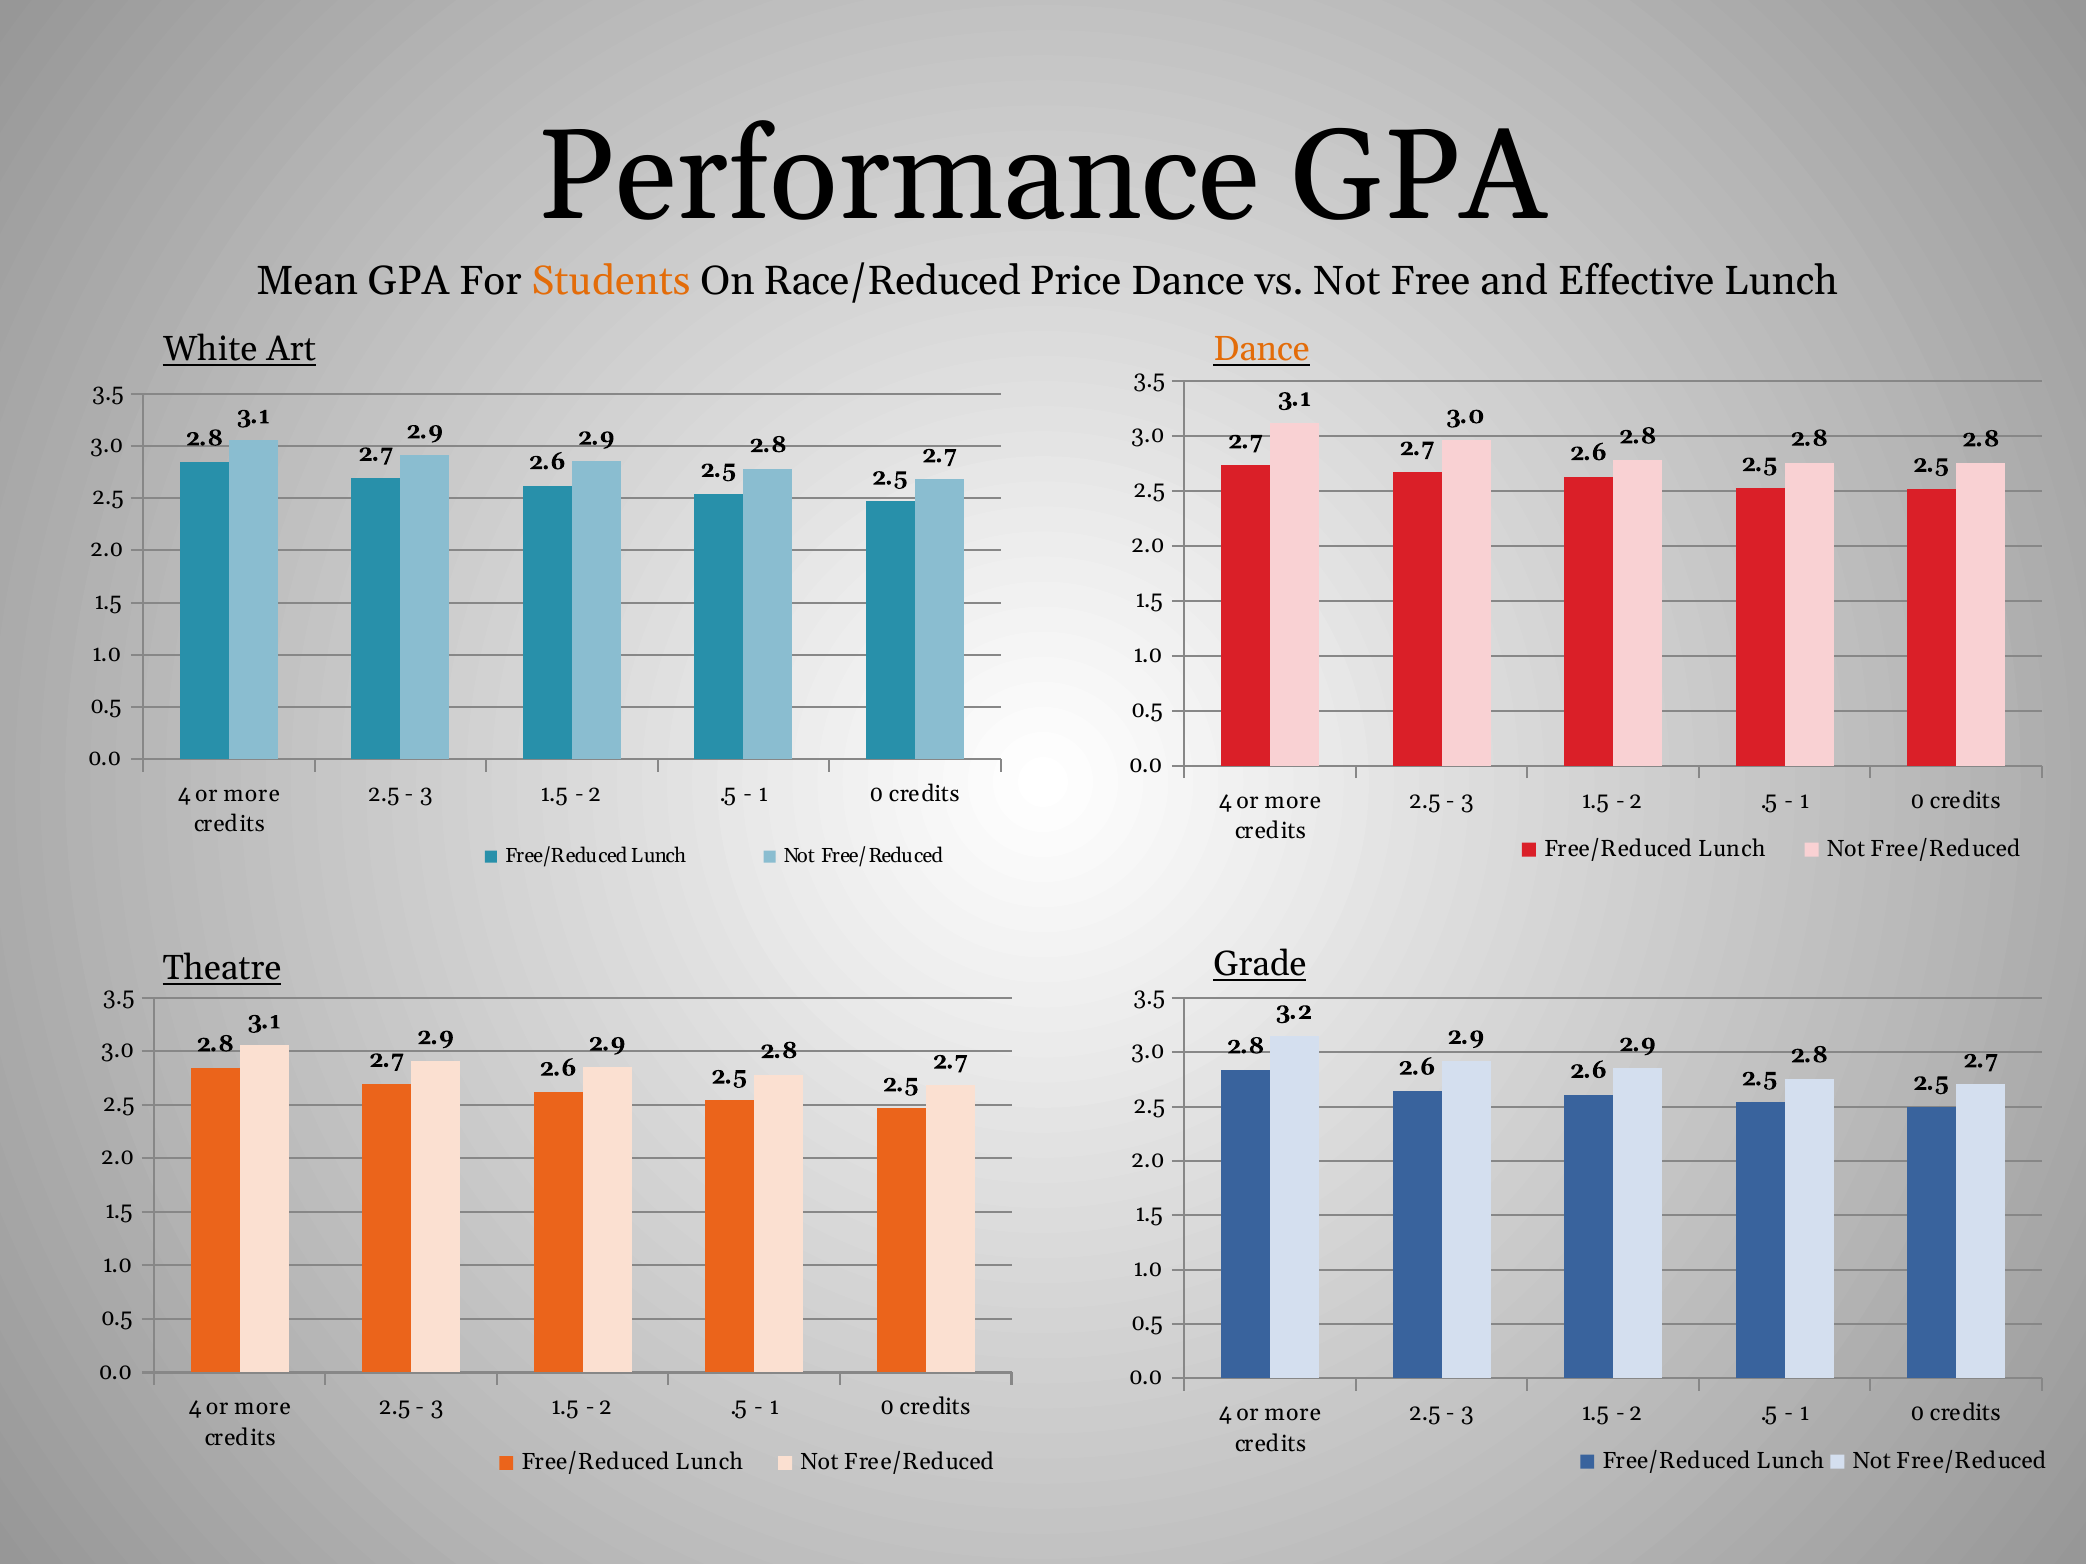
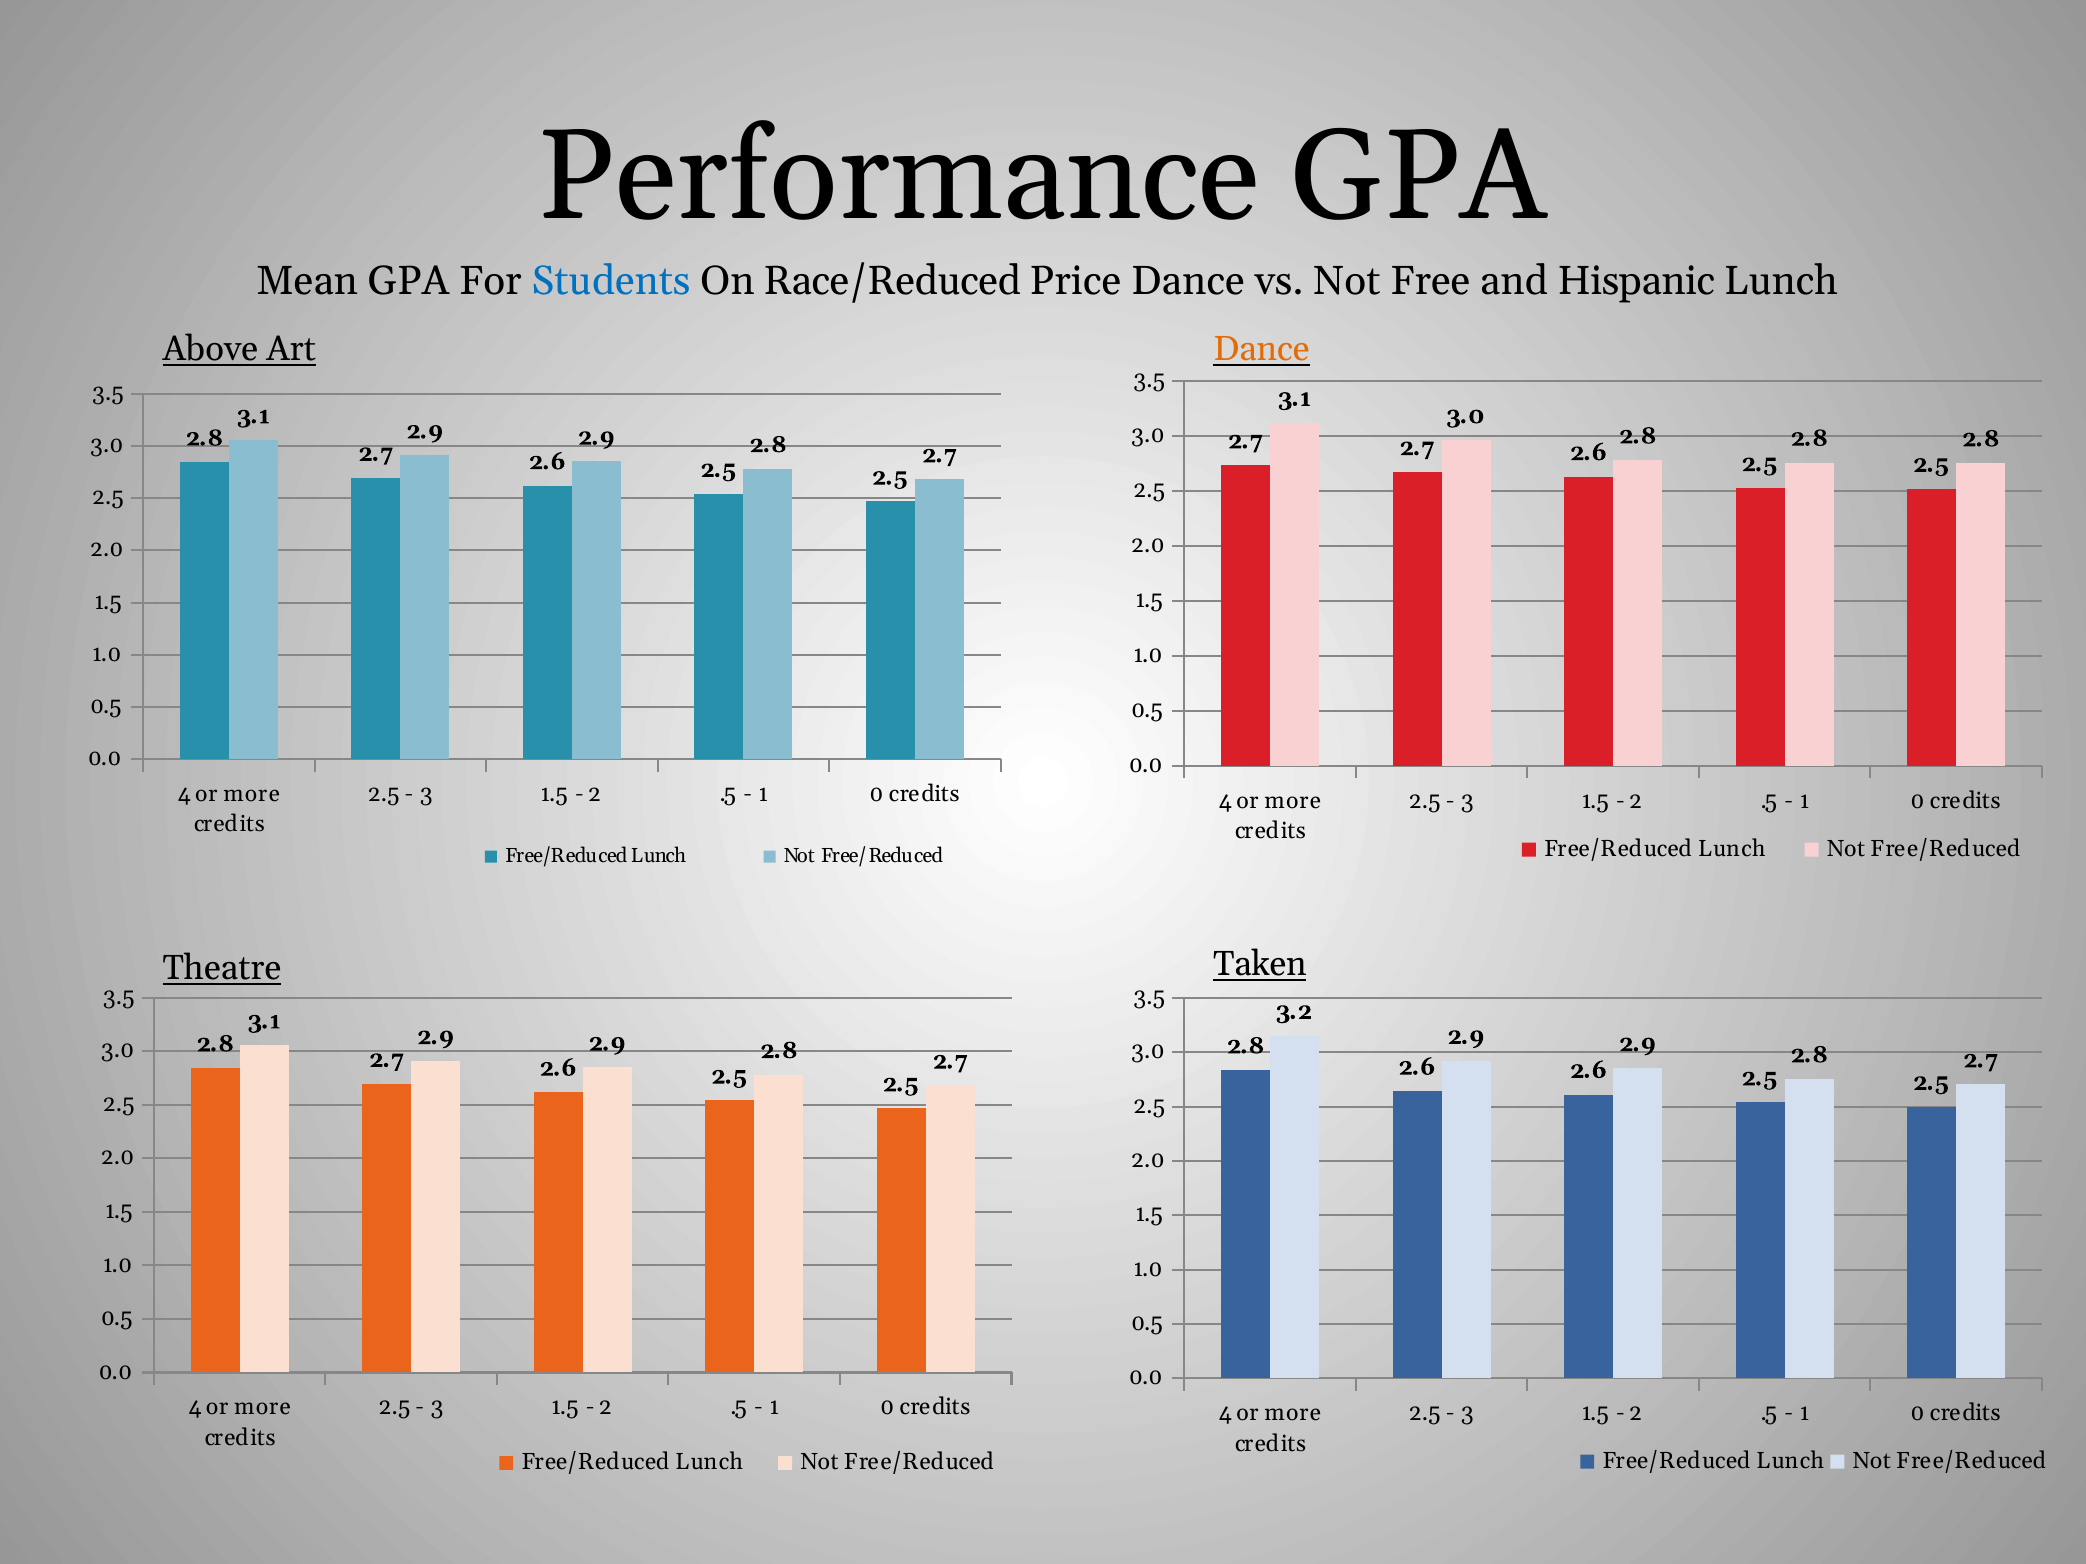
Students colour: orange -> blue (611, 281)
Effective: Effective -> Hispanic (1636, 281)
White: White -> Above (210, 349)
Grade: Grade -> Taken (1260, 965)
